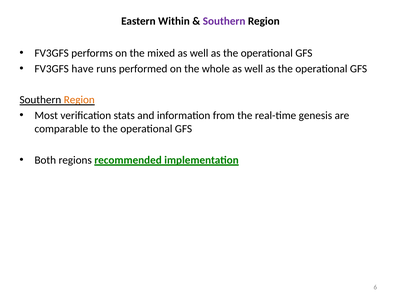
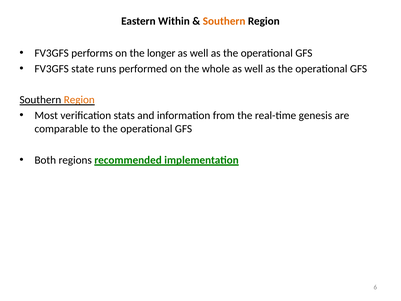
Southern colour: purple -> orange (224, 21)
mixed: mixed -> longer (161, 53)
have: have -> state (83, 69)
